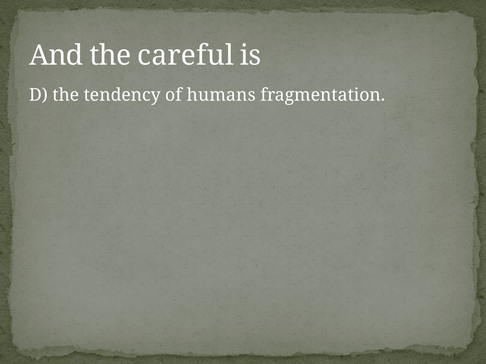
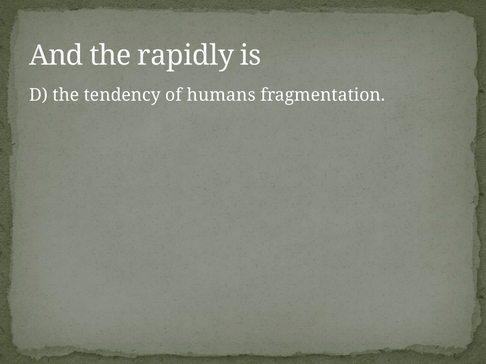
careful: careful -> rapidly (186, 55)
